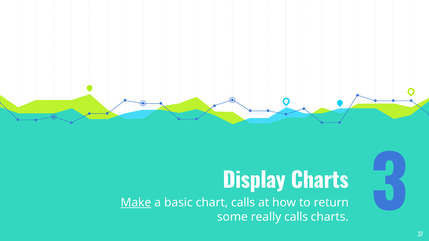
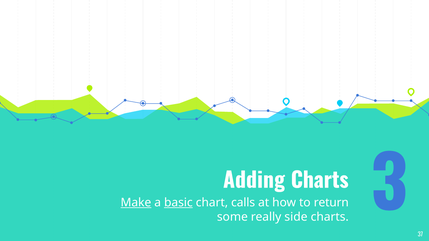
Display: Display -> Adding (254, 181)
basic underline: none -> present (178, 203)
really calls: calls -> side (296, 217)
